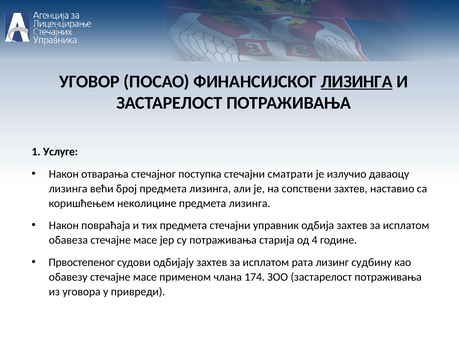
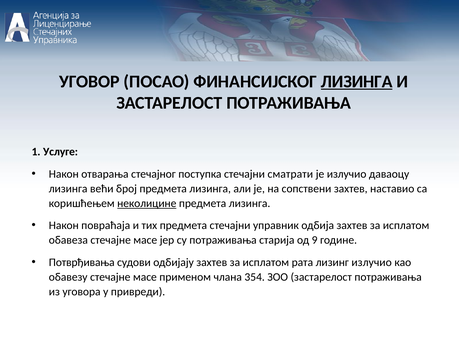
неколицине underline: none -> present (147, 204)
4: 4 -> 9 (315, 240)
Првостепеног: Првостепеног -> Потврђивања (82, 262)
лизинг судбину: судбину -> излучио (372, 262)
174: 174 -> 354 (255, 277)
